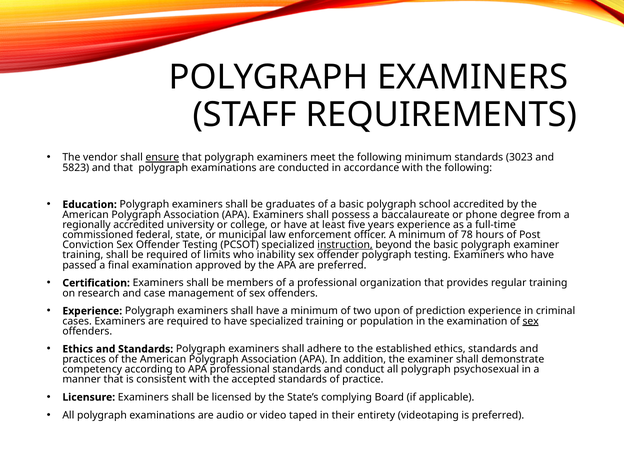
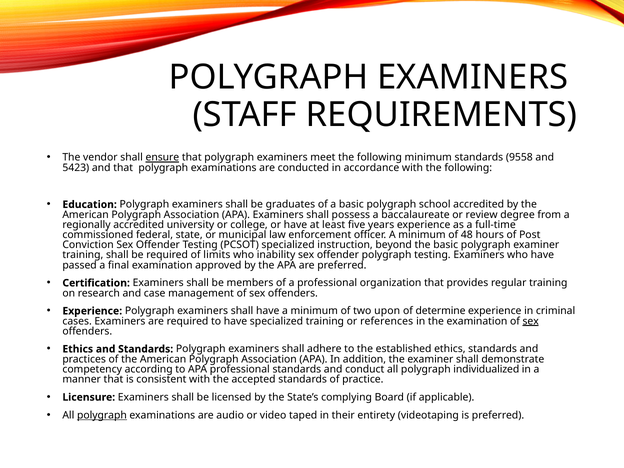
3023: 3023 -> 9558 (519, 158)
5823: 5823 -> 5423 (76, 168)
phone: phone -> review (482, 215)
78: 78 -> 48 (467, 235)
instruction underline: present -> none (345, 245)
prediction: prediction -> determine (441, 311)
population: population -> references (387, 321)
psychosexual: psychosexual -> individualized (486, 369)
polygraph underline: none -> present (102, 415)
